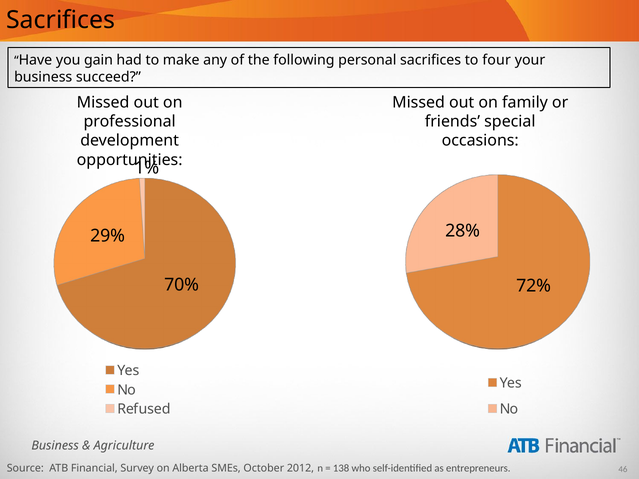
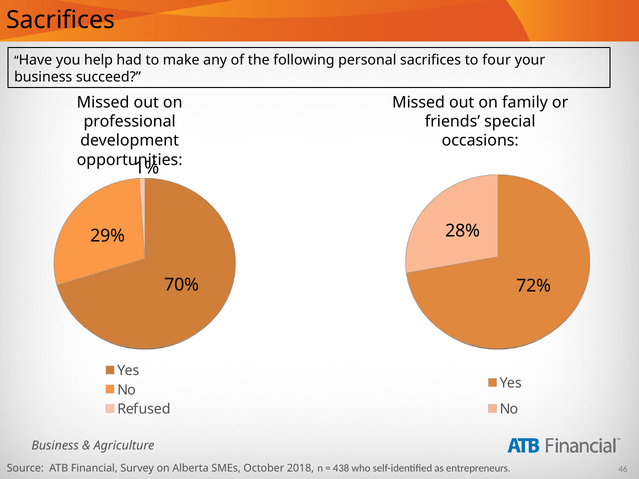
gain: gain -> help (99, 60)
2012: 2012 -> 2018 (300, 469)
138: 138 -> 438 (341, 469)
